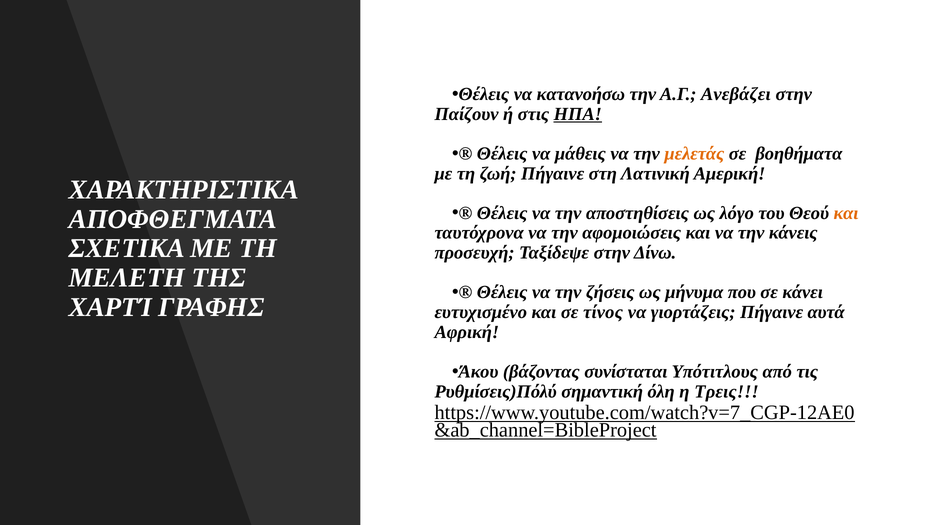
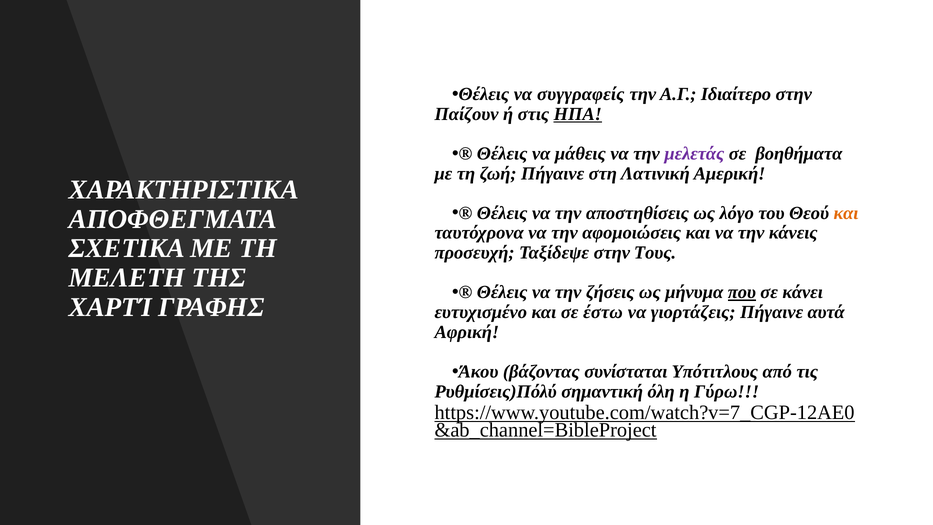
κατανοήσω: κατανοήσω -> συγγραφείς (581, 94)
Ανεβάζει: Ανεβάζει -> Ιδιαίτερο (736, 94)
μελετάς colour: orange -> purple (694, 154)
Δίνω: Δίνω -> Τους (655, 253)
που underline: none -> present (742, 292)
τίνος: τίνος -> έστω (603, 312)
Τρεις: Τρεις -> Γύρω (727, 391)
